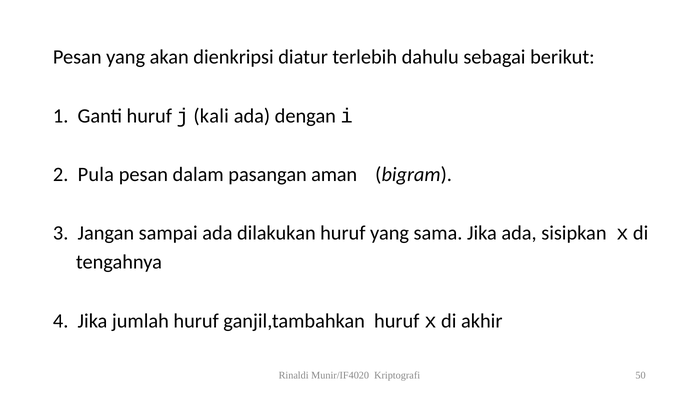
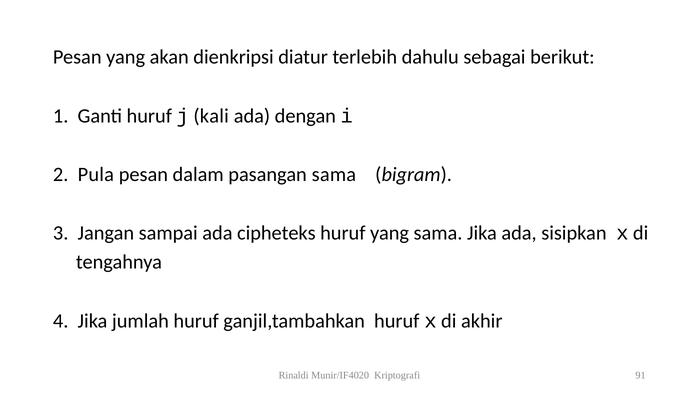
pasangan aman: aman -> sama (334, 174)
dilakukan: dilakukan -> cipheteks (276, 233)
50: 50 -> 91 (641, 376)
